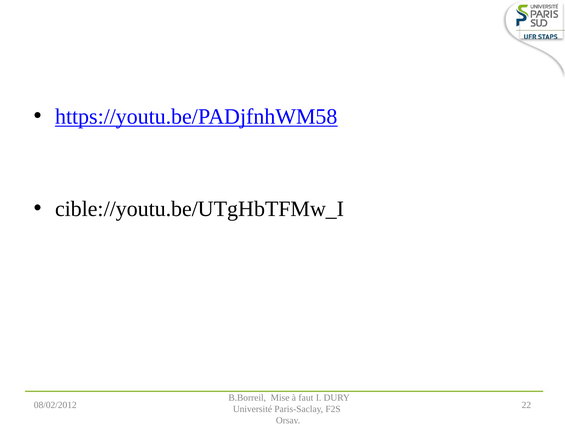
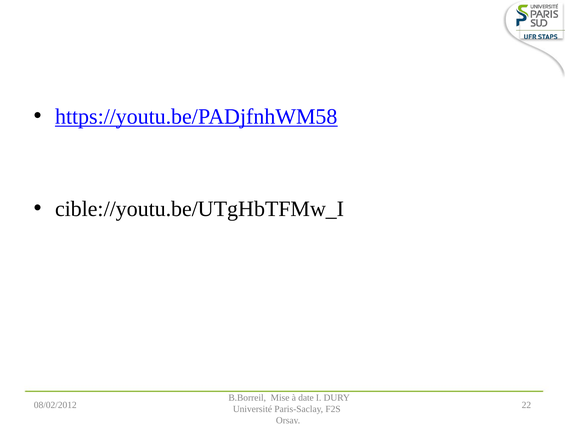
faut: faut -> date (306, 398)
